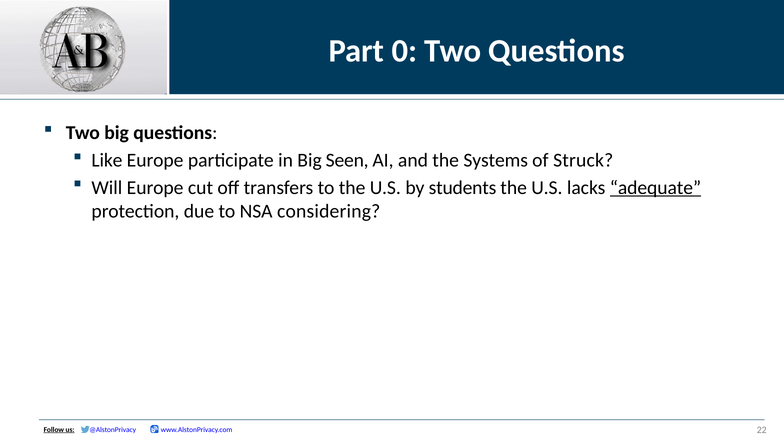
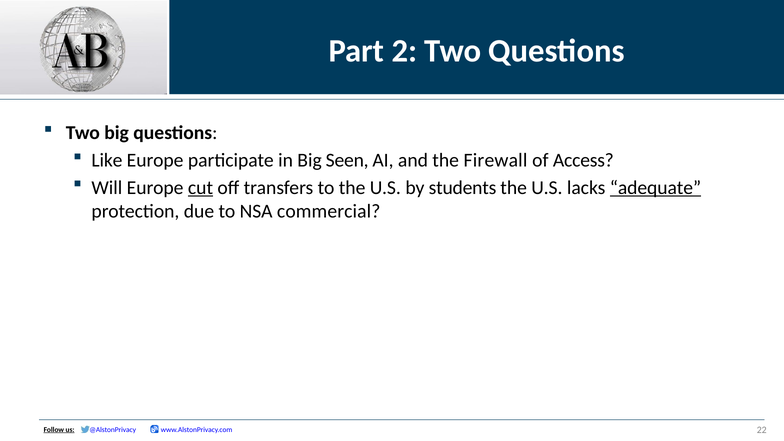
0: 0 -> 2 (404, 51)
Systems: Systems -> Firewall (496, 160)
Struck: Struck -> Access (583, 160)
cut underline: none -> present (200, 188)
considering: considering -> commercial (329, 211)
